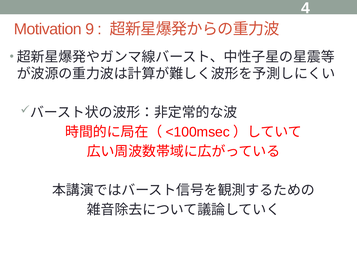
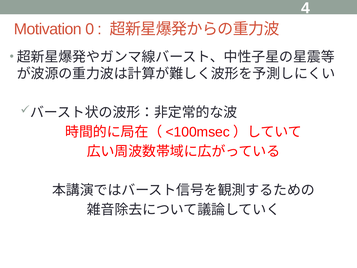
9: 9 -> 0 (90, 29)
